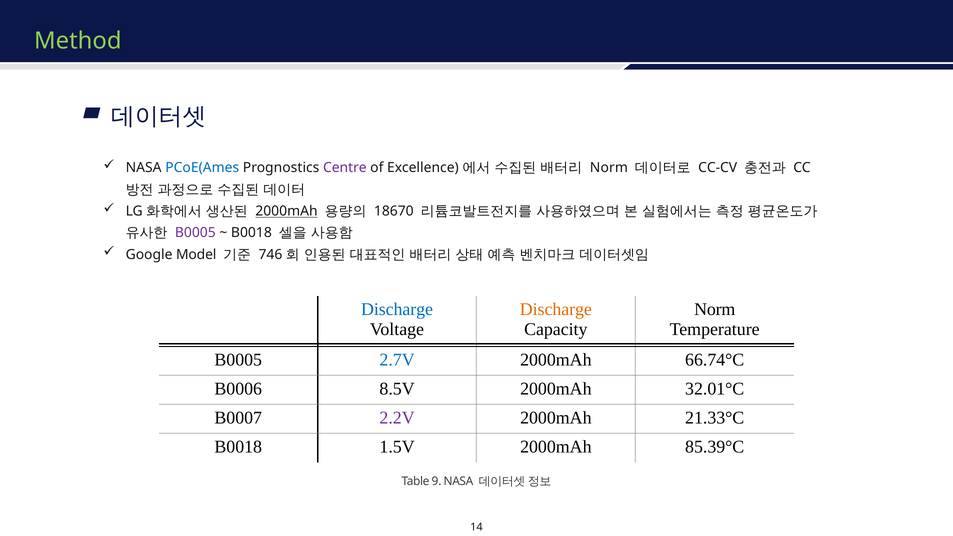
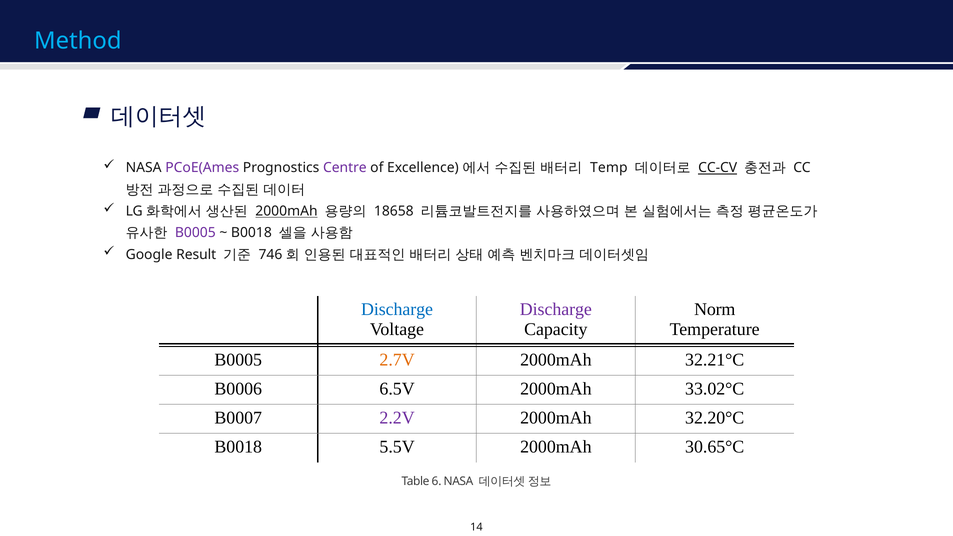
Method colour: light green -> light blue (78, 41)
PCoE(Ames colour: blue -> purple (202, 168)
Norm: Norm -> Temp (609, 168)
CC-CV underline: none -> present (718, 168)
18670: 18670 -> 18658 (394, 211)
Model: Model -> Result (196, 255)
Discharge colour: orange -> purple (556, 309)
2.7V colour: blue -> orange (397, 360)
66.74°C: 66.74°C -> 32.21°C (715, 360)
8.5V: 8.5V -> 6.5V (397, 389)
32.01°C: 32.01°C -> 33.02°C (715, 389)
21.33°C: 21.33°C -> 32.20°C (715, 418)
1.5V: 1.5V -> 5.5V (397, 447)
85.39°C: 85.39°C -> 30.65°C (715, 447)
9: 9 -> 6 (437, 482)
